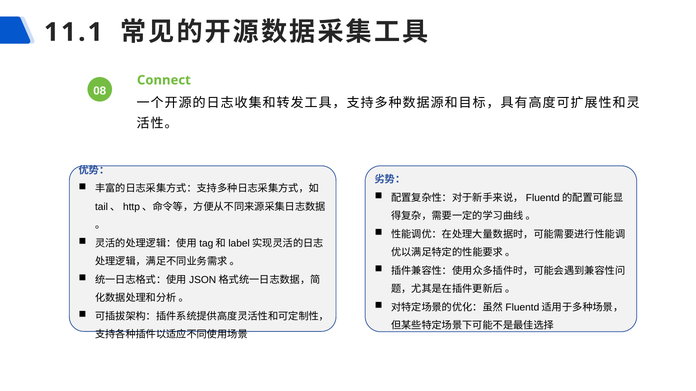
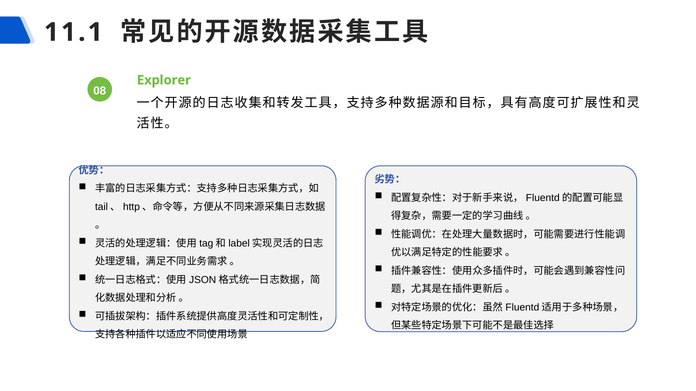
Connect: Connect -> Explorer (164, 80)
